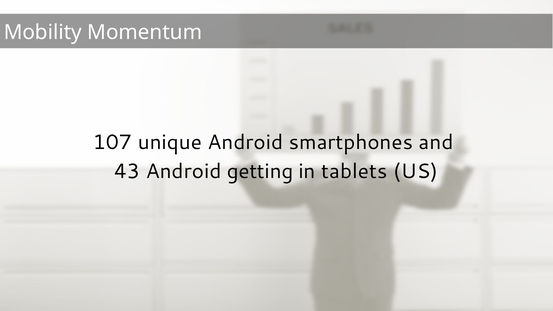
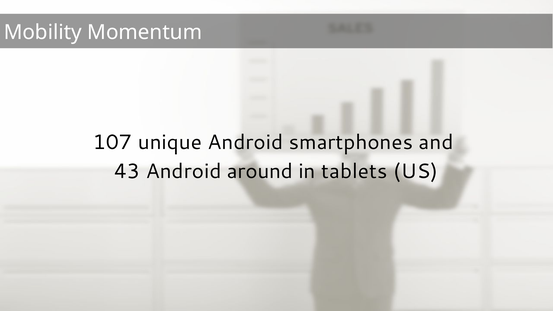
getting: getting -> around (260, 172)
